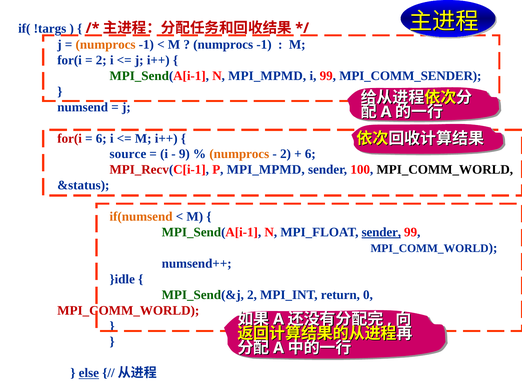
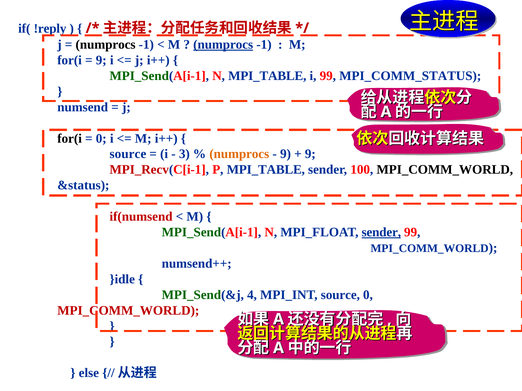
!targs: !targs -> !reply (50, 29)
numprocs colour: orange -> black (106, 45)
numprocs underline: none -> present (223, 45)
2: 2 -> 9 (101, 60)
N MPI_MPMD: MPI_MPMD -> MPI_TABLE (267, 76)
MPI_COMM_SENDER: MPI_COMM_SENDER -> MPI_COMM_STATUS (410, 76)
for(i colour: red -> black (70, 139)
6: 6 -> 0 (101, 139)
9: 9 -> 3 (184, 154)
2: 2 -> 9 (286, 154)
6: 6 -> 9 (310, 154)
P MPI_MPMD: MPI_MPMD -> MPI_TABLE (266, 170)
if(numsend colour: orange -> red (141, 217)
MPI_Send(&j 2: 2 -> 4 (252, 295)
MPI_INT return: return -> source (340, 295)
else underline: present -> none (89, 373)
